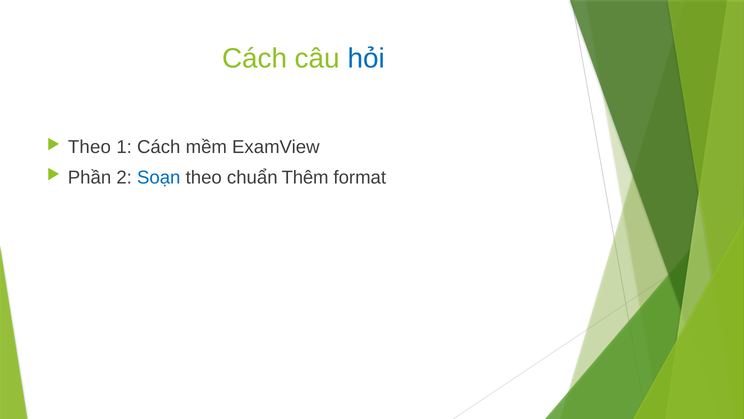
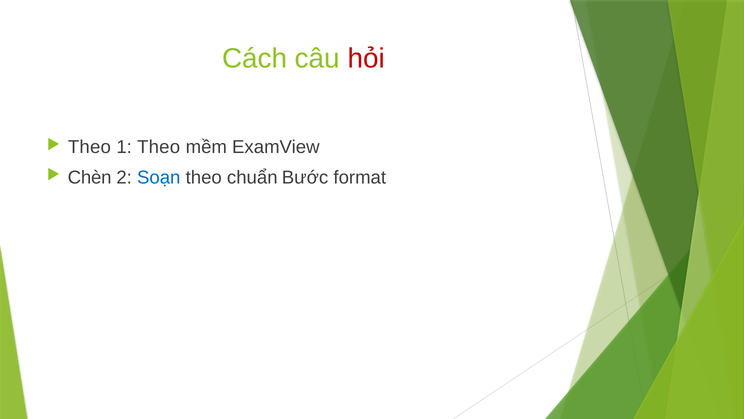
hỏi colour: blue -> red (366, 59)
1 Cách: Cách -> Theo (159, 147)
Phần: Phần -> Chèn (90, 177)
Thêm: Thêm -> Bước (305, 177)
